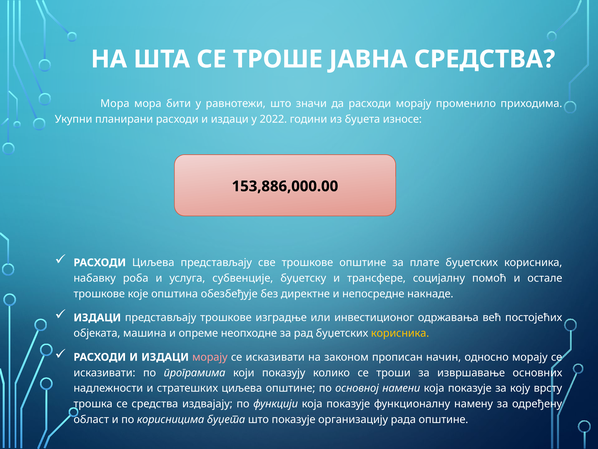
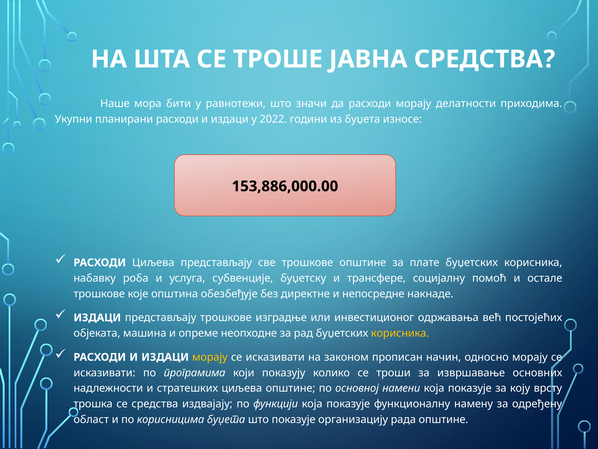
Мора: Мора -> Наше (115, 104)
променило: променило -> делатности (466, 104)
морају colour: pink -> yellow (210, 357)
